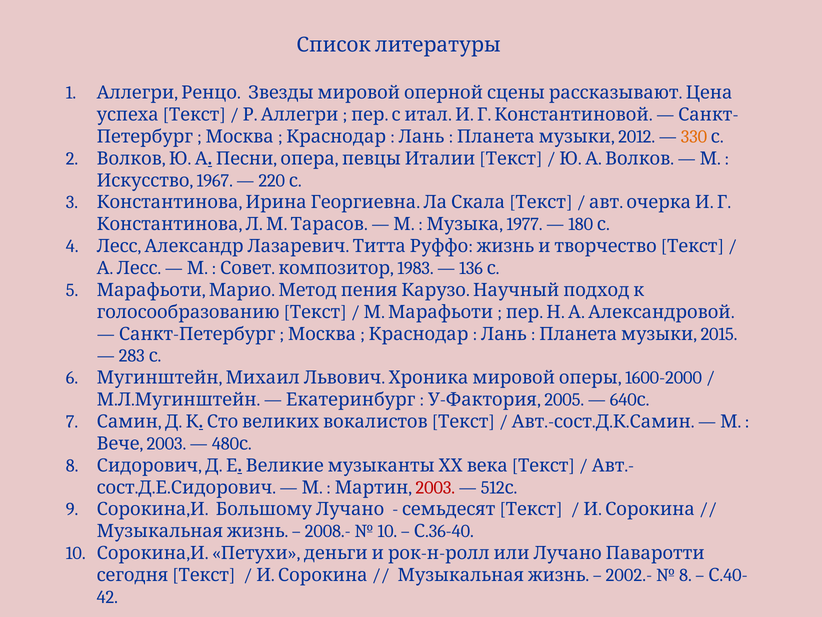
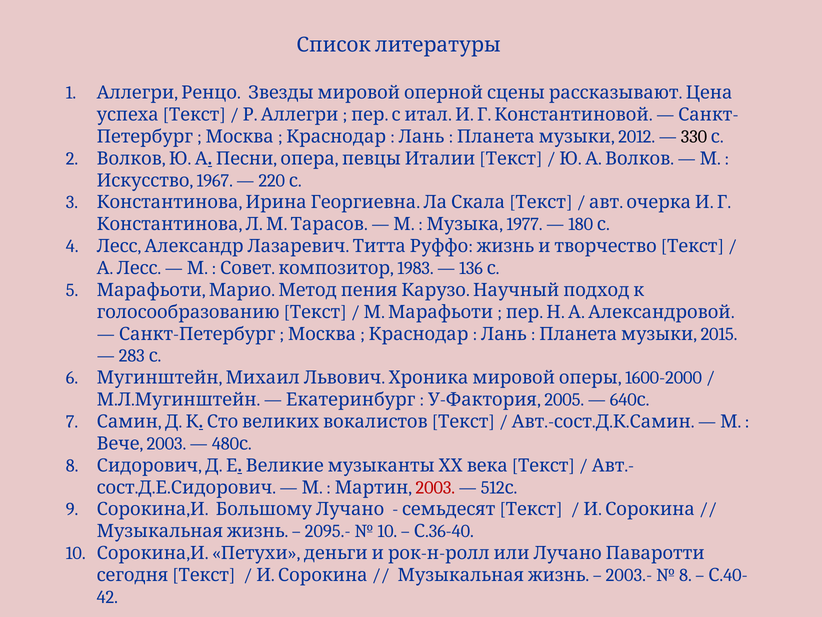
330 colour: orange -> black (694, 137)
2008.-: 2008.- -> 2095.- (328, 531)
2002.-: 2002.- -> 2003.- (629, 575)
